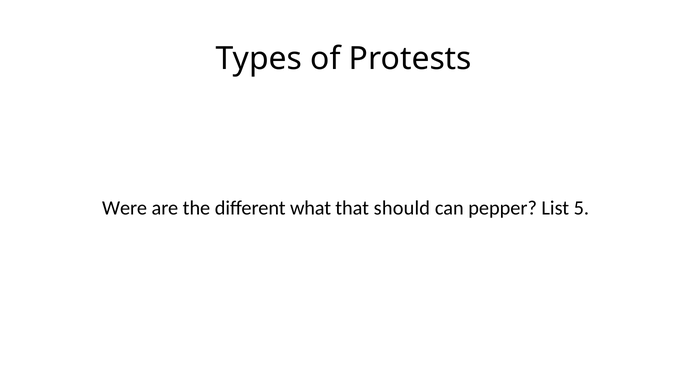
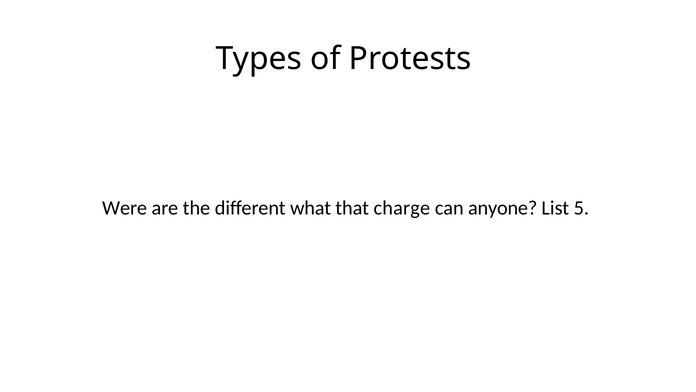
should: should -> charge (402, 208)
pepper: pepper -> anyone (503, 208)
